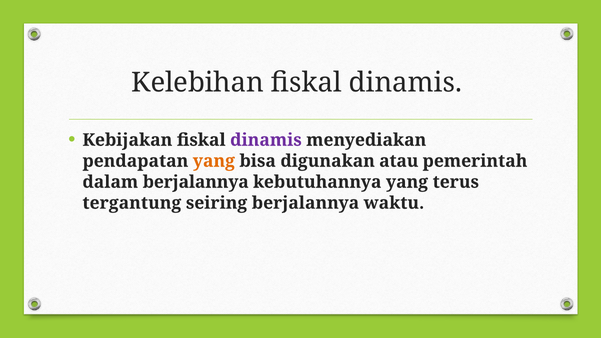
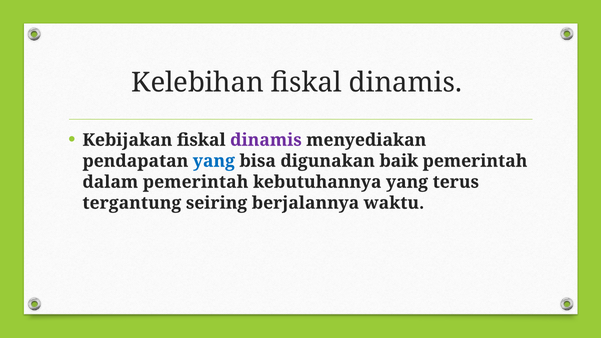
yang colour: orange -> blue (214, 161)
atau: atau -> baik (399, 161)
dalam berjalannya: berjalannya -> pemerintah (196, 182)
